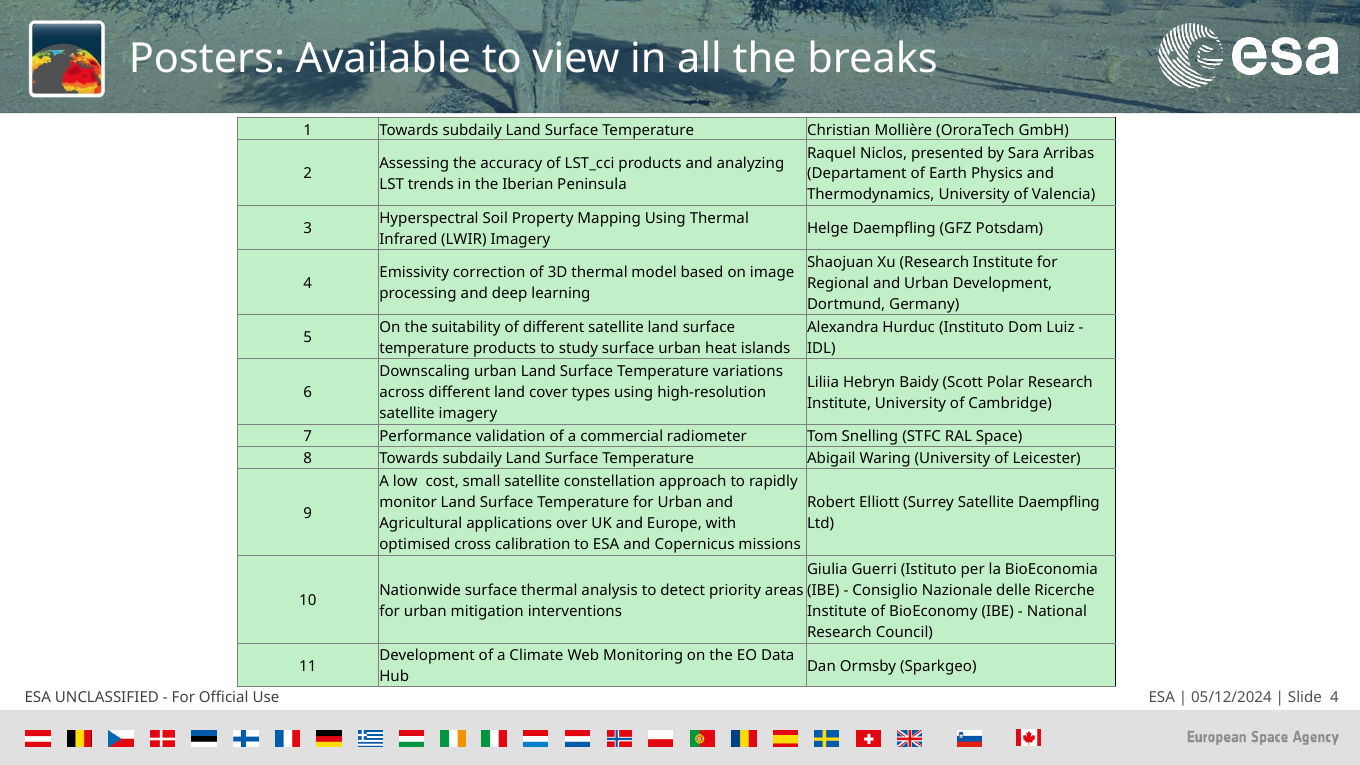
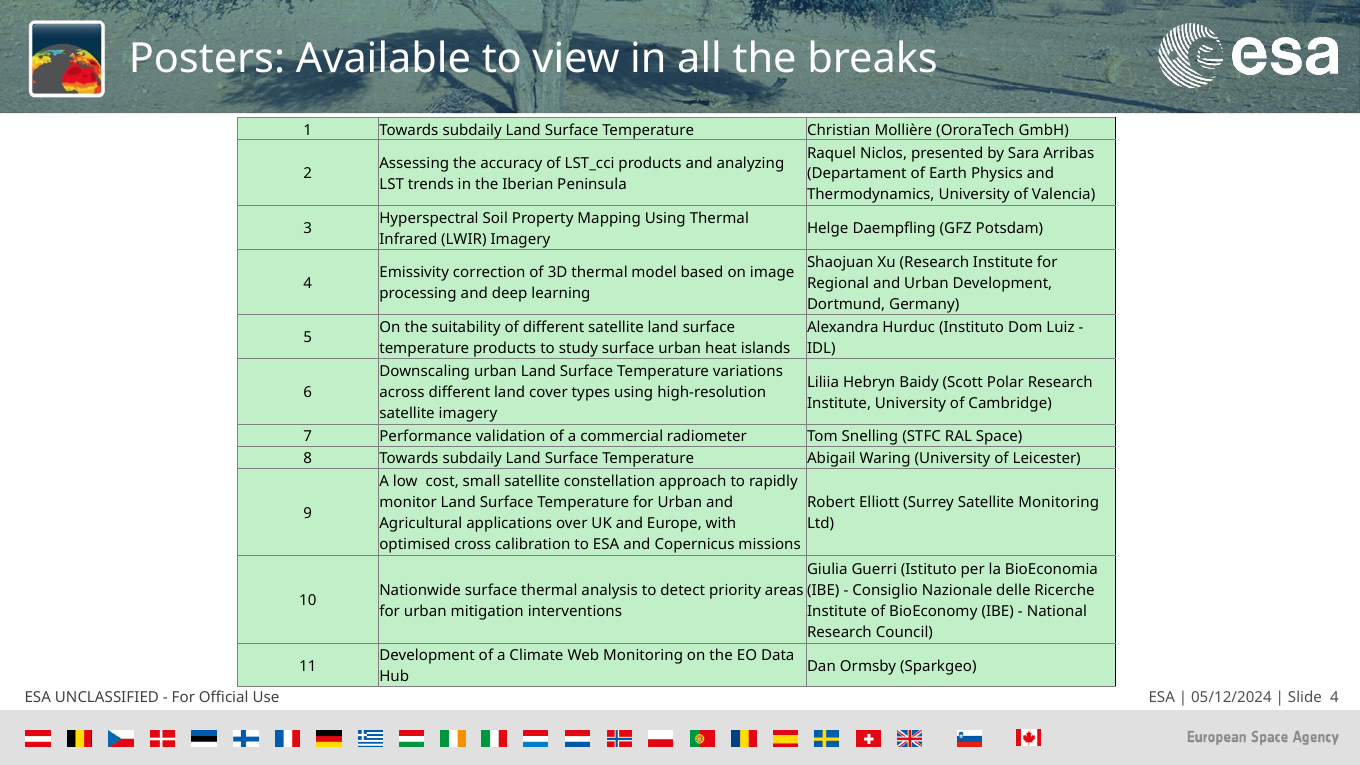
Satellite Daempfling: Daempfling -> Monitoring (1059, 503)
